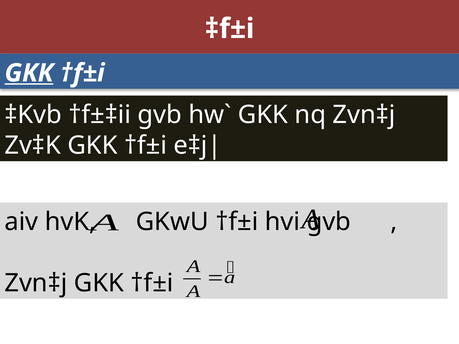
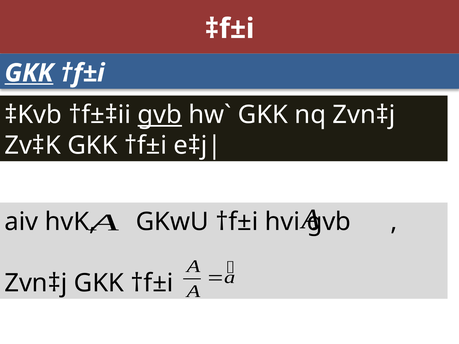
gvb underline: none -> present (160, 115)
